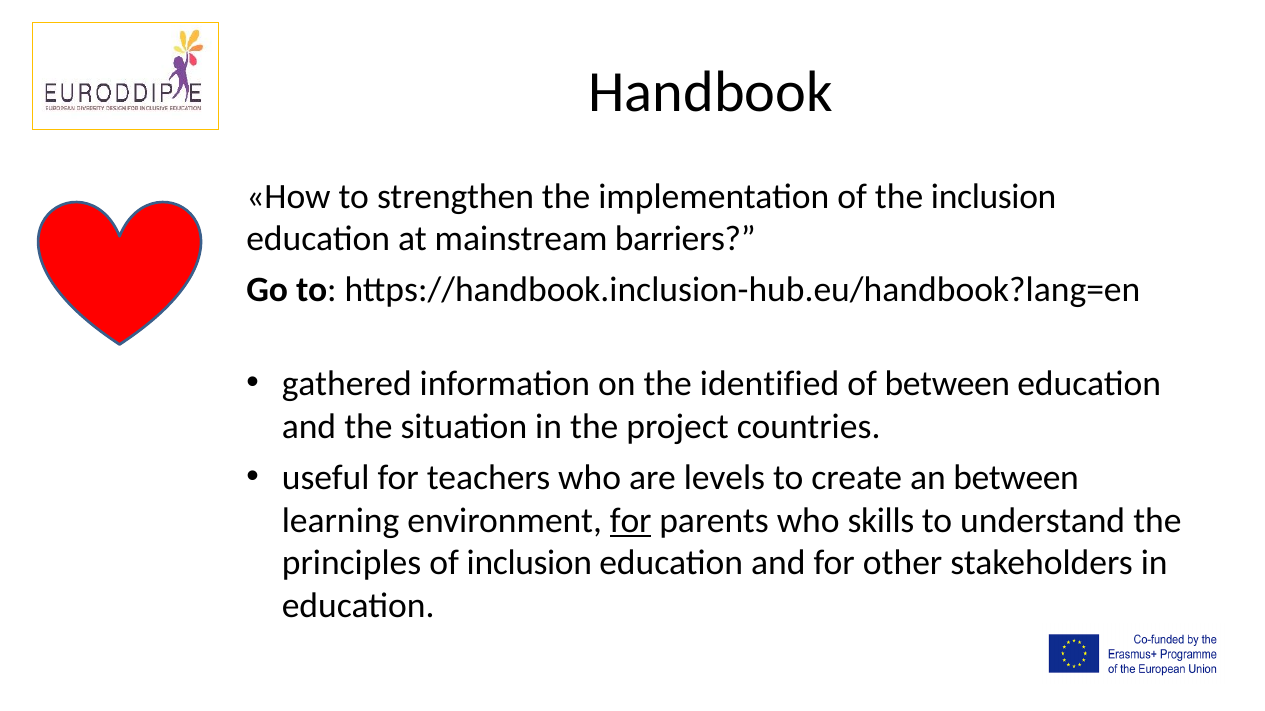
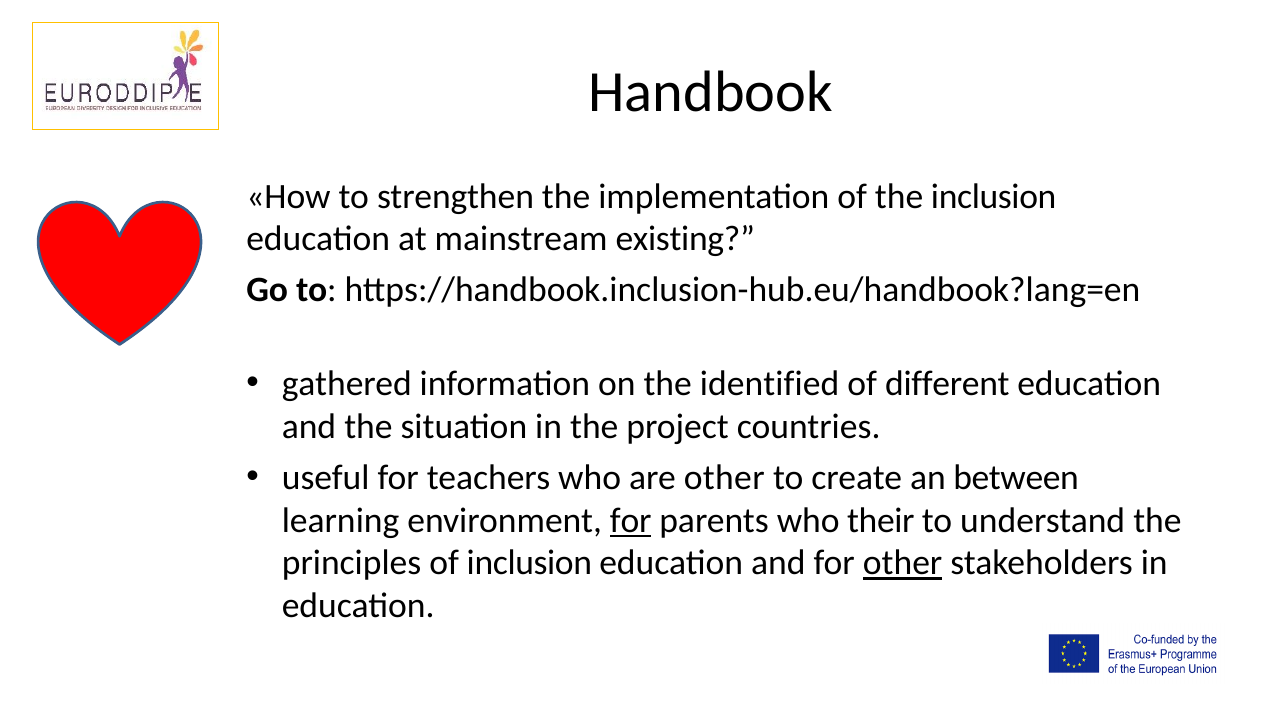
barriers: barriers -> existing (685, 239)
of between: between -> different (947, 384)
are levels: levels -> other (724, 478)
skills: skills -> their (881, 521)
other underline: none -> present (903, 564)
